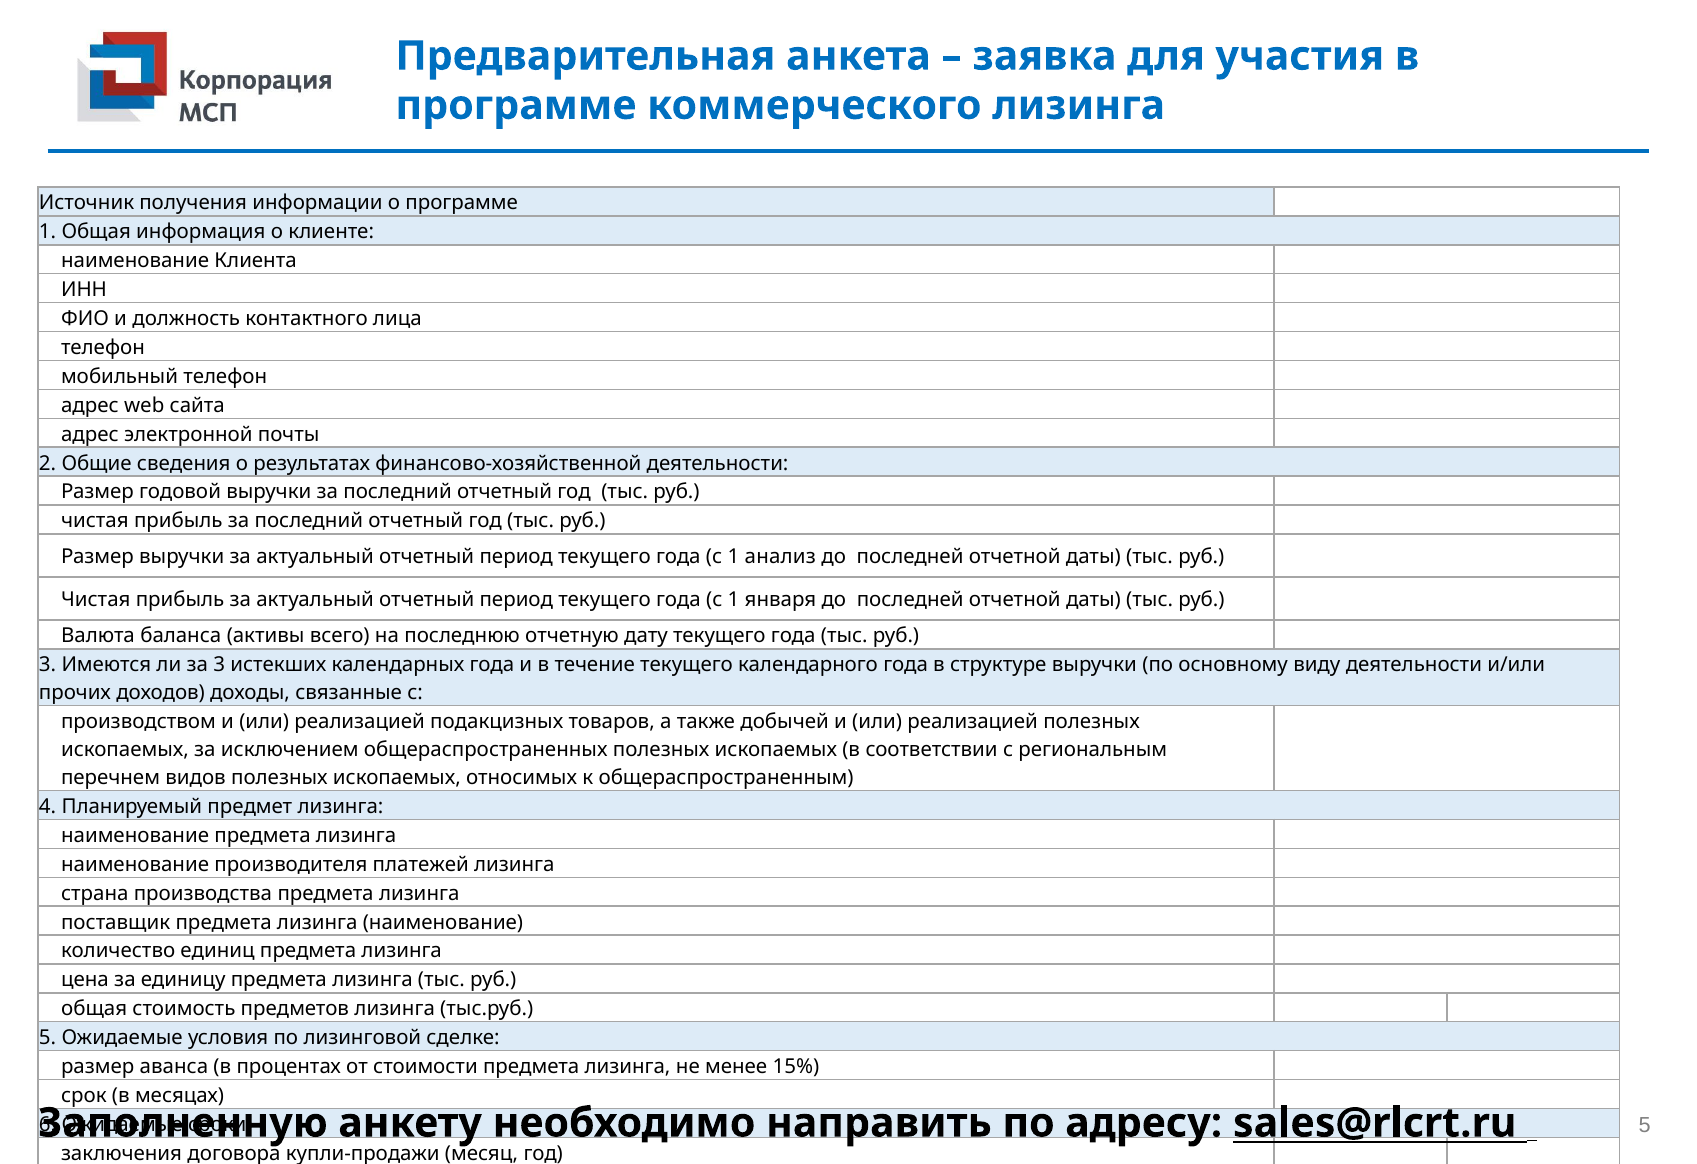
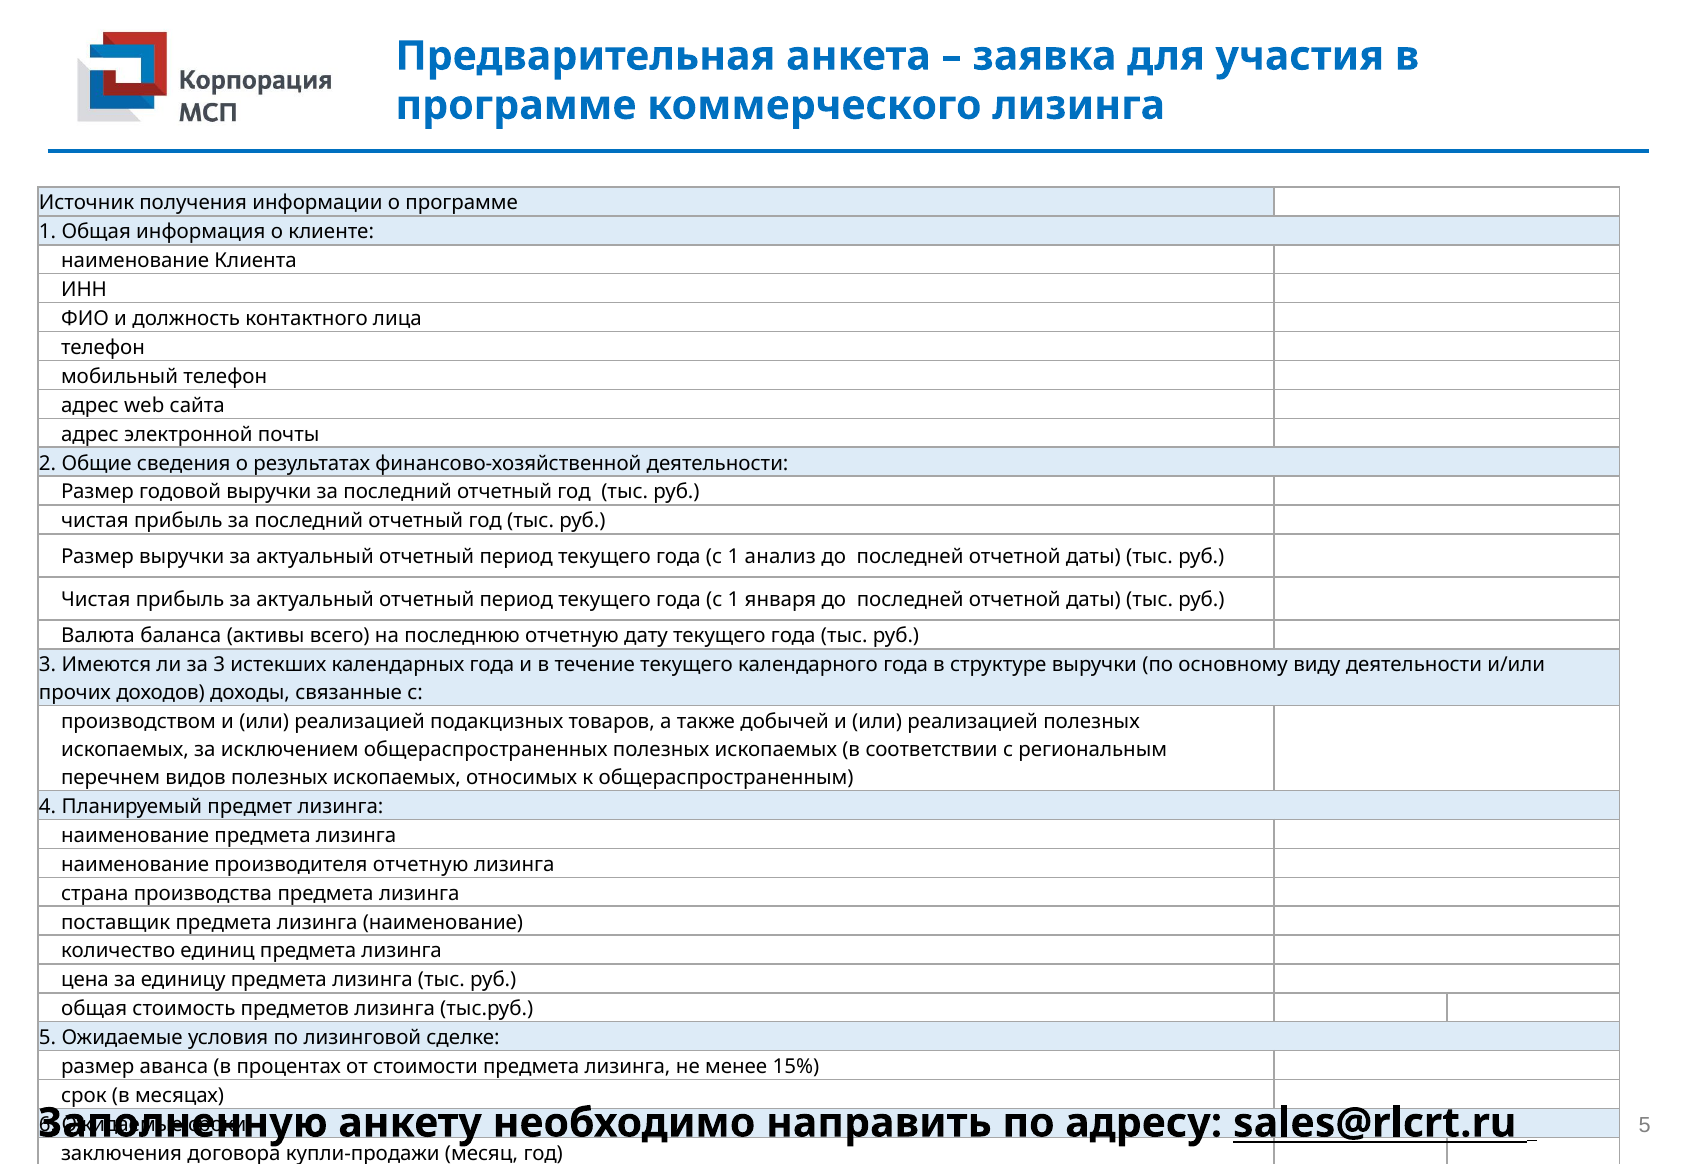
производителя платежей: платежей -> отчетную (421, 864)
